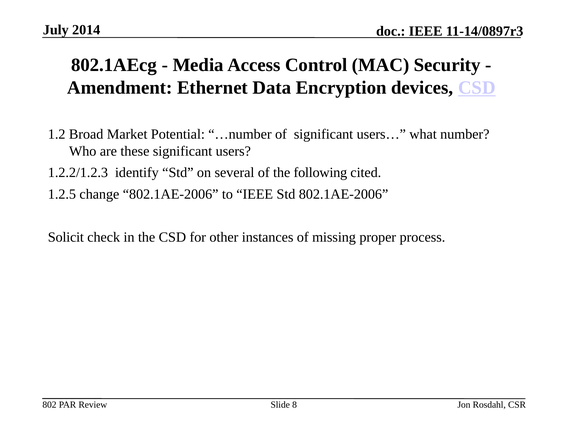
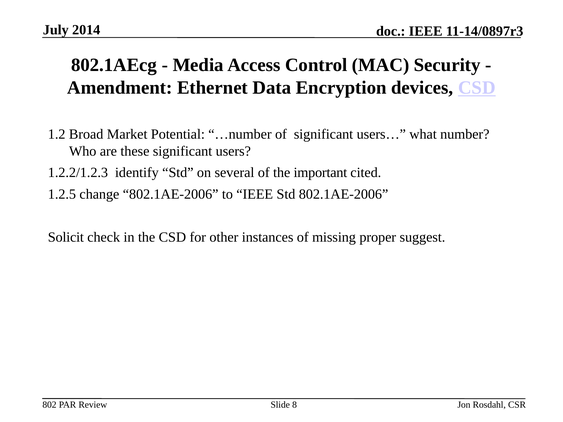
following: following -> important (320, 173)
process: process -> suggest (422, 237)
